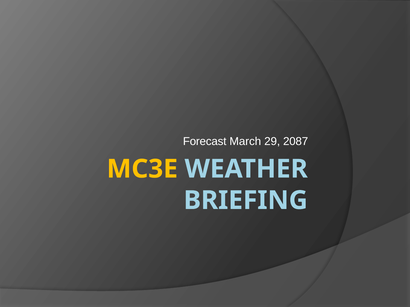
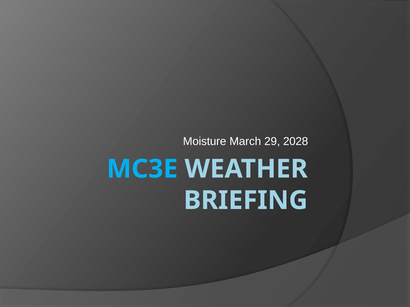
Forecast: Forecast -> Moisture (205, 142)
2087: 2087 -> 2028 (296, 142)
MC3E colour: yellow -> light blue (142, 169)
